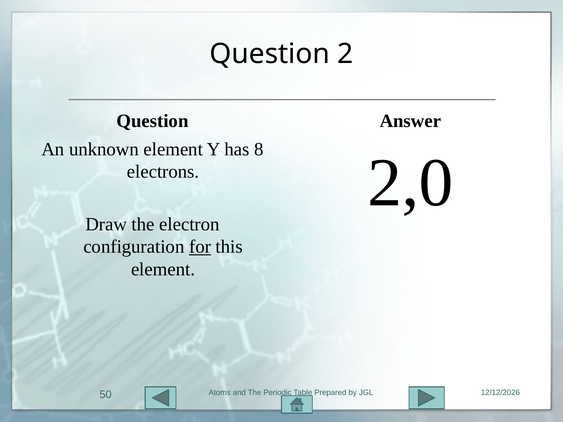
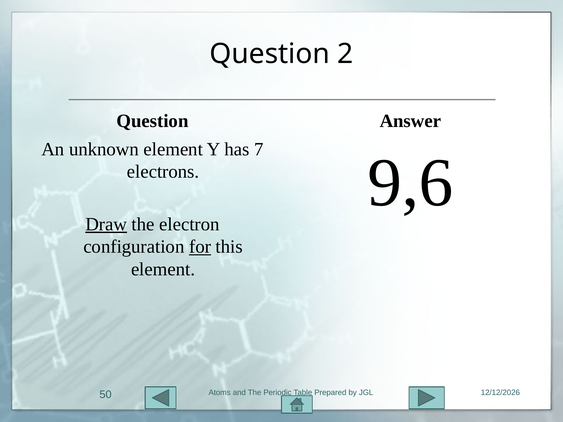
8: 8 -> 7 (259, 149)
2,0: 2,0 -> 9,6 (410, 183)
Draw underline: none -> present (106, 224)
